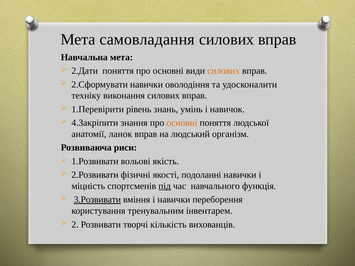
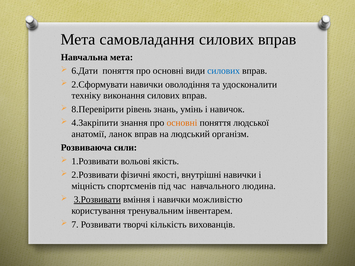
2.Дати: 2.Дати -> 6.Дати (85, 71)
силових colour: orange -> blue (224, 71)
1.Перевірити: 1.Перевірити -> 8.Перевірити (98, 109)
риси: риси -> сили (125, 148)
подоланні: подоланні -> внутрішні (201, 175)
під underline: present -> none (165, 186)
функція: функція -> людина (259, 186)
переборення: переборення -> можливістю (218, 200)
2: 2 -> 7 (75, 225)
